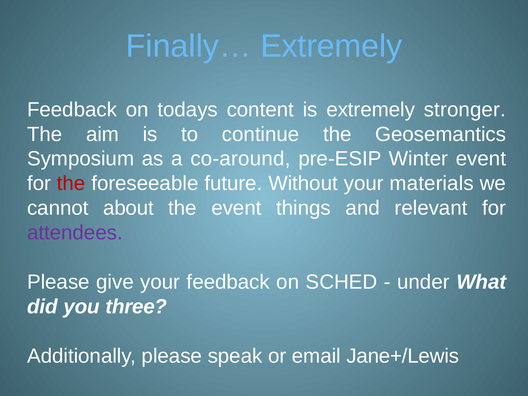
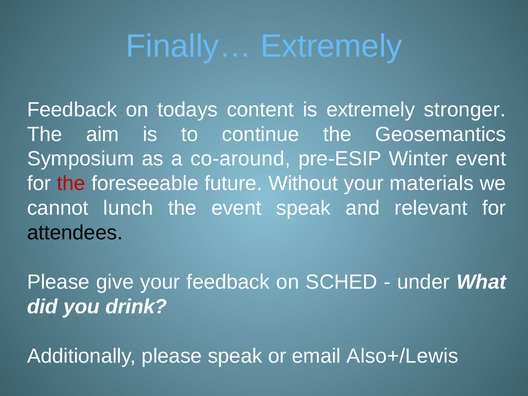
about: about -> lunch (128, 208)
event things: things -> speak (304, 208)
attendees colour: purple -> black (75, 233)
three: three -> drink (136, 307)
Jane+/Lewis: Jane+/Lewis -> Also+/Lewis (403, 356)
